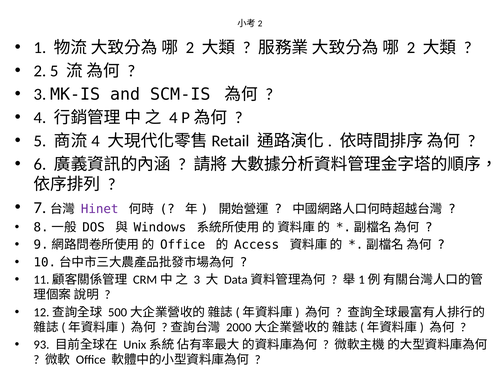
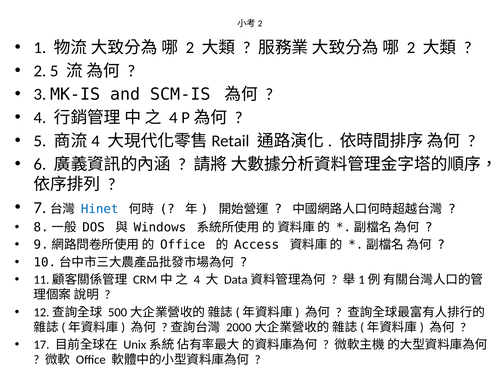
Hinet colour: purple -> blue (100, 209)
3: 3 -> 4 (197, 280)
93: 93 -> 17 (41, 345)
